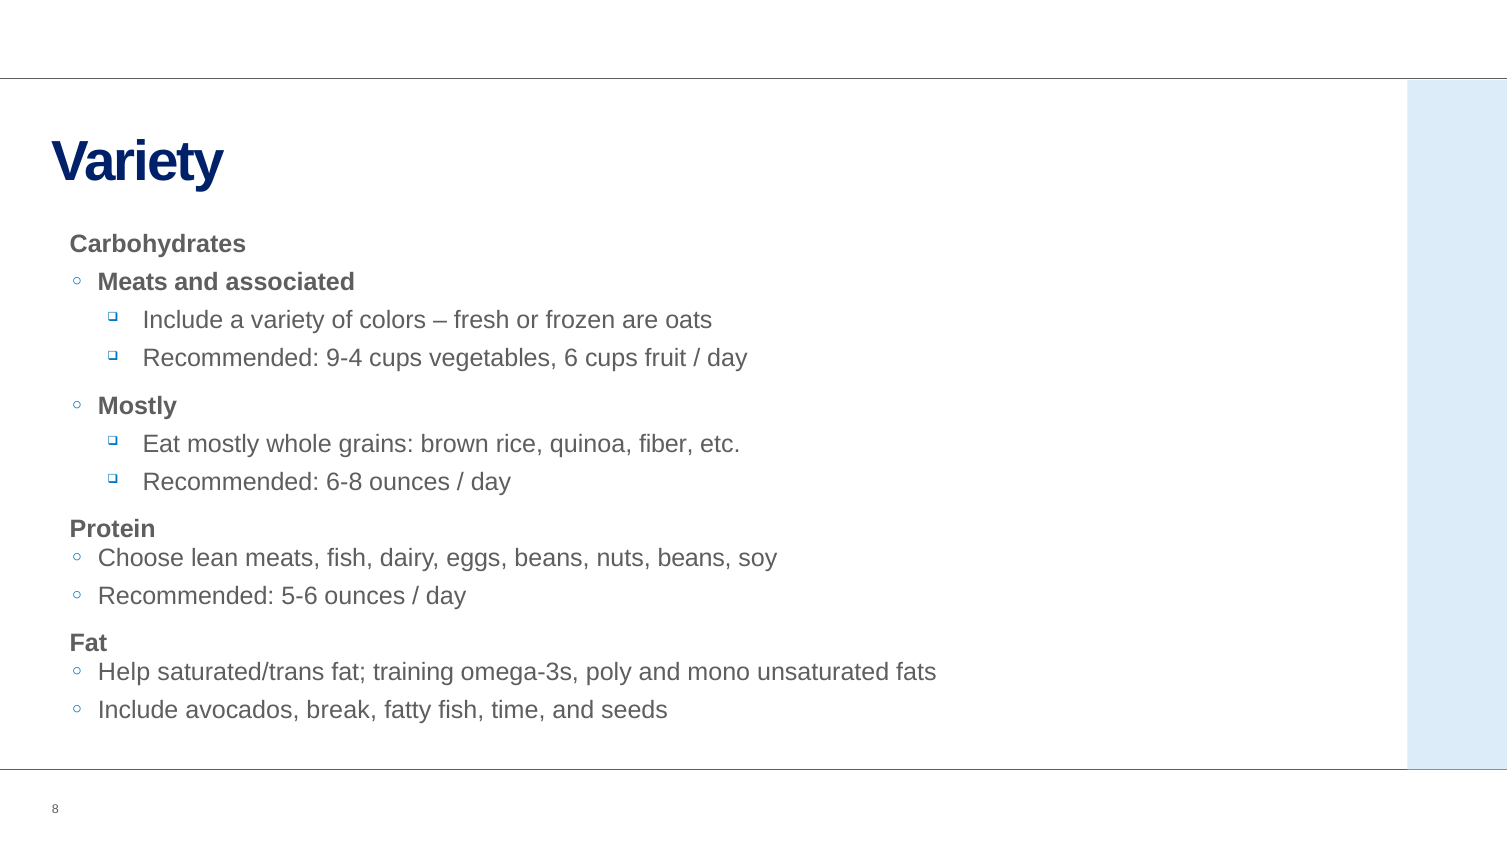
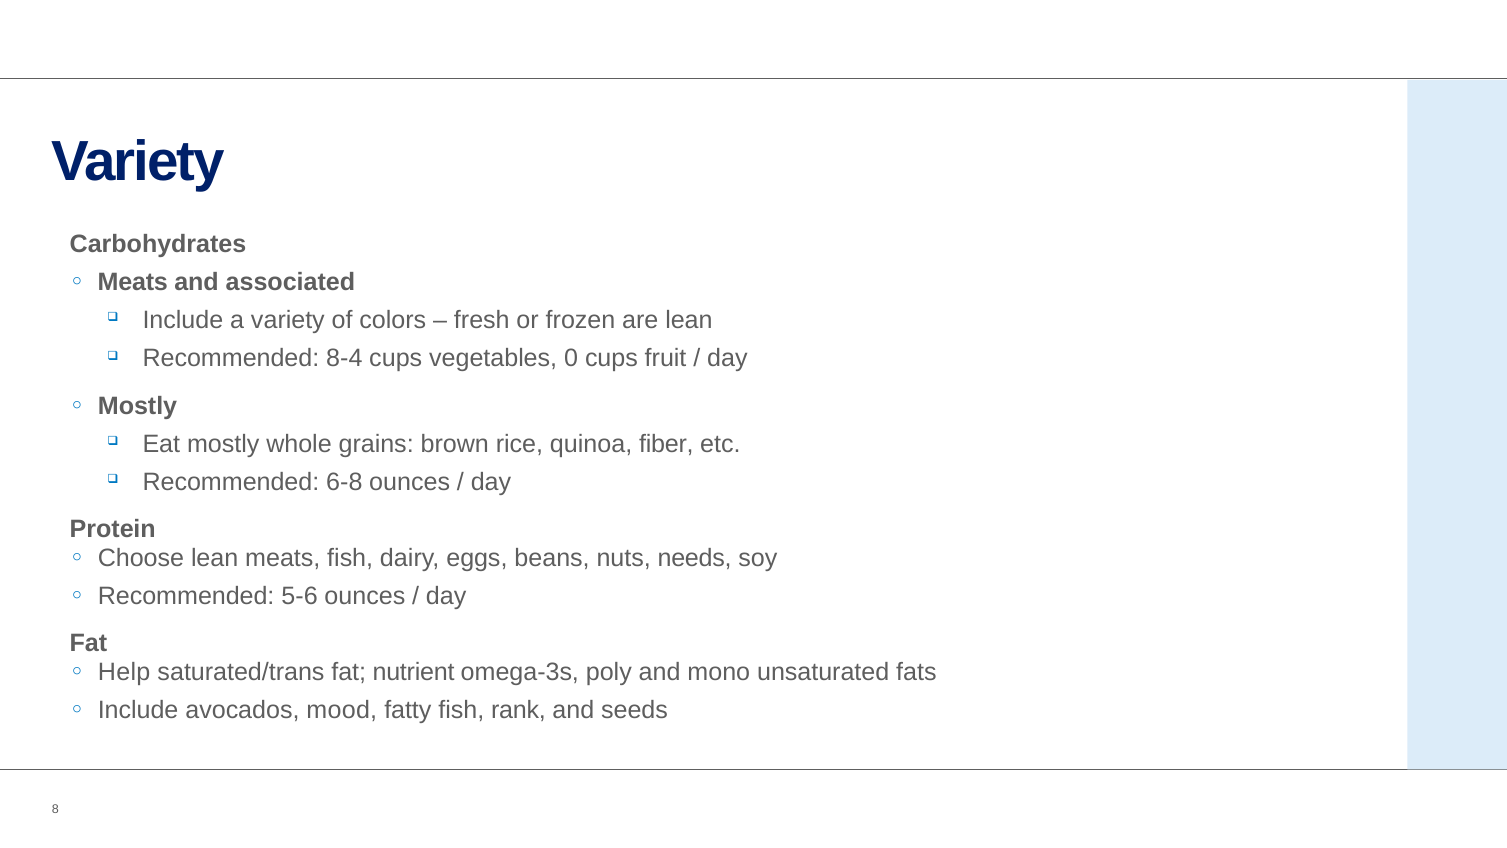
are oats: oats -> lean (689, 320)
9-4: 9-4 -> 8-4 (344, 358)
6: 6 -> 0 (571, 358)
nuts beans: beans -> needs (695, 558)
training: training -> nutrient (414, 672)
break: break -> mood (342, 710)
time: time -> rank (519, 710)
